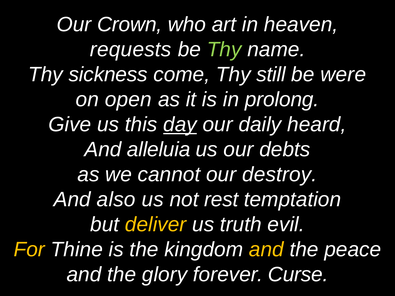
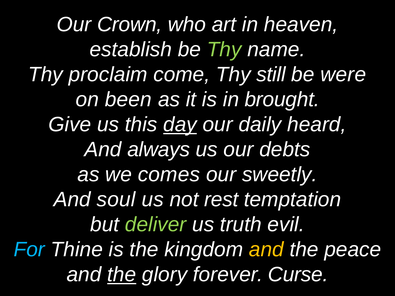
requests: requests -> establish (131, 50)
sickness: sickness -> proclaim (108, 75)
open: open -> been (128, 100)
prolong: prolong -> brought (282, 100)
alleluia: alleluia -> always (159, 150)
cannot: cannot -> comes (169, 175)
destroy: destroy -> sweetly (280, 175)
also: also -> soul (116, 200)
deliver colour: yellow -> light green (156, 225)
For colour: yellow -> light blue (29, 250)
the underline: none -> present (122, 275)
